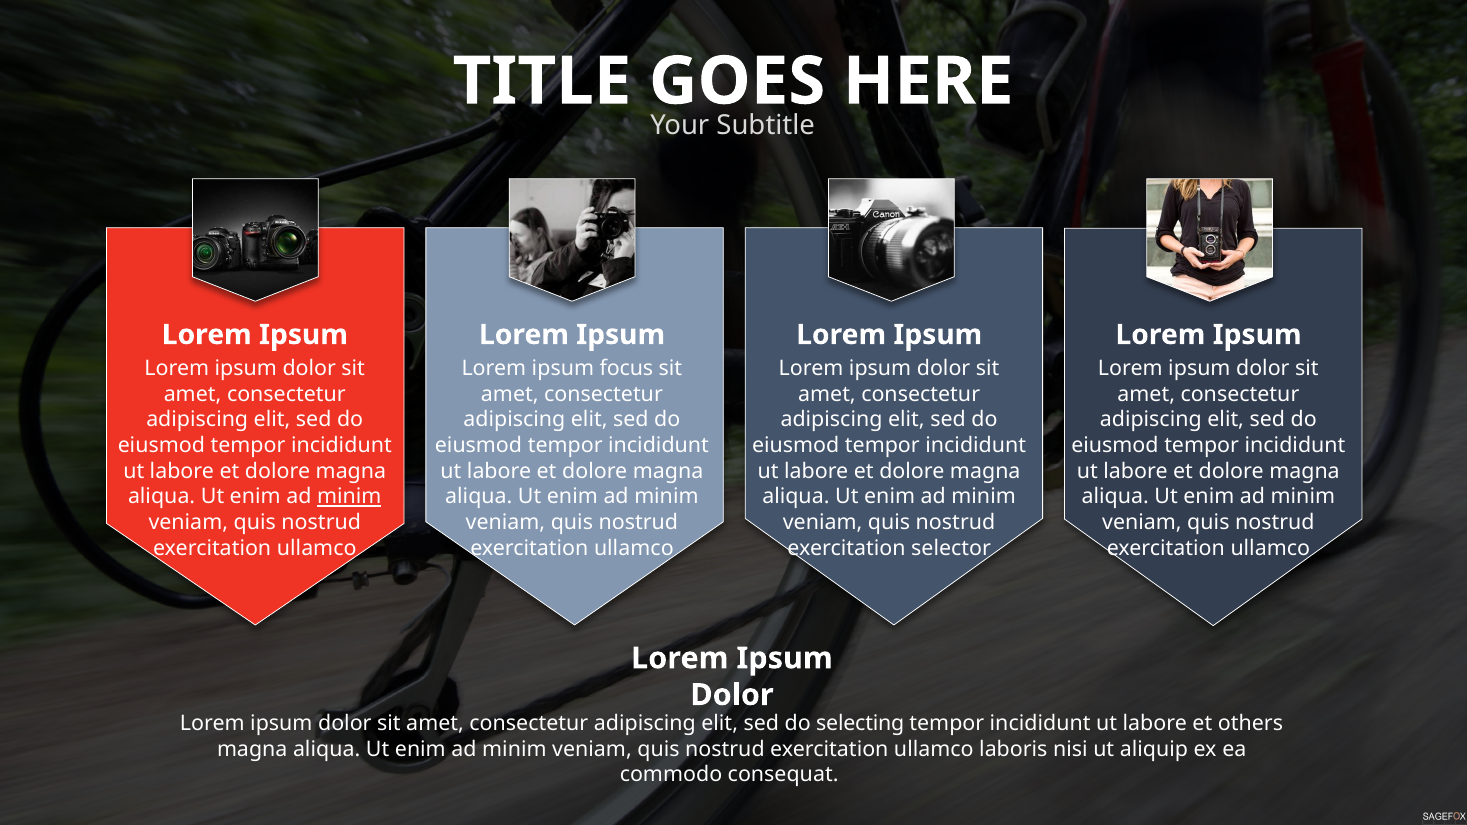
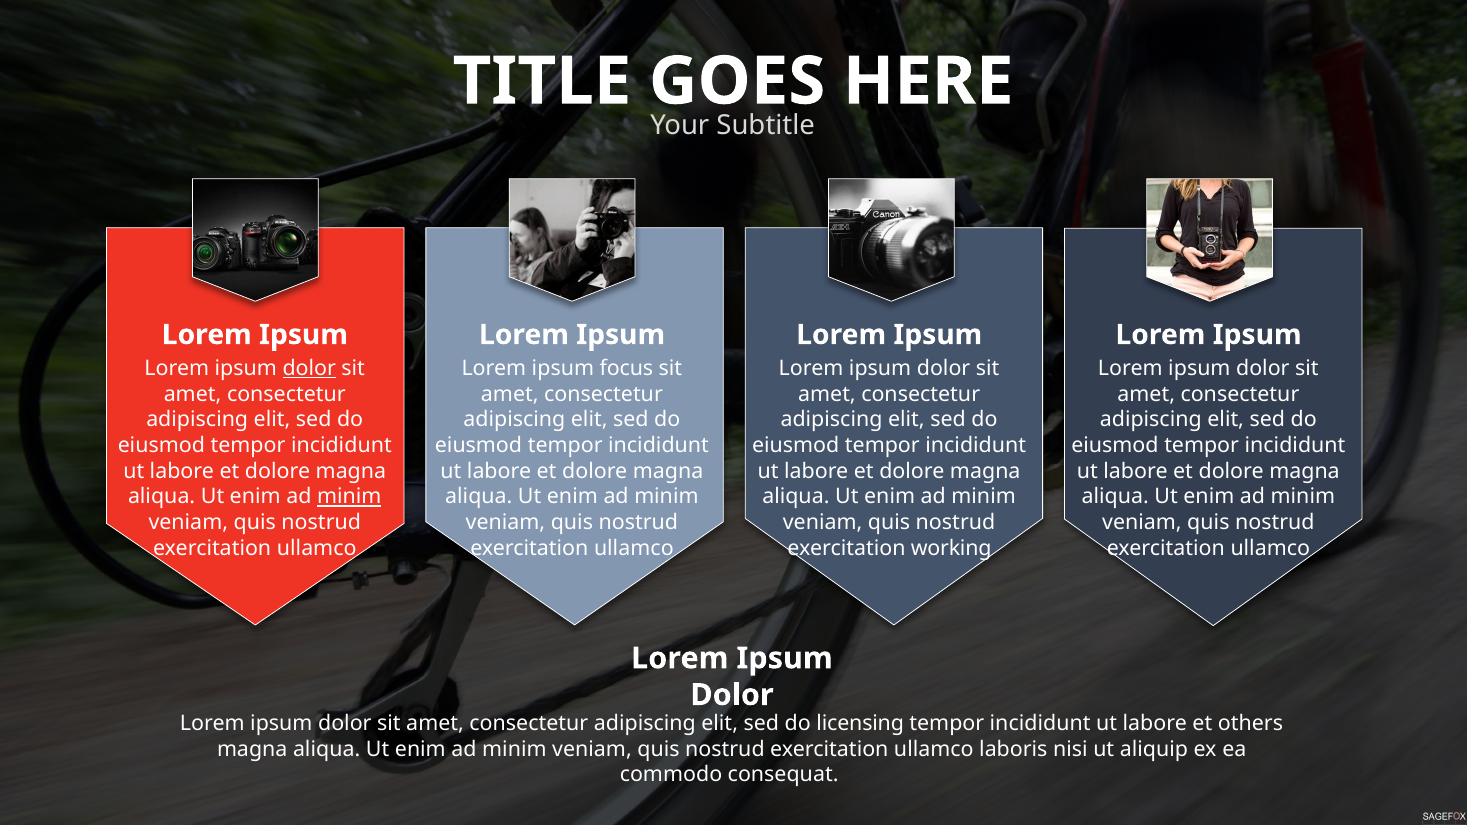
dolor underline: none -> present (309, 368)
selector: selector -> working (951, 548)
selecting: selecting -> licensing (860, 724)
